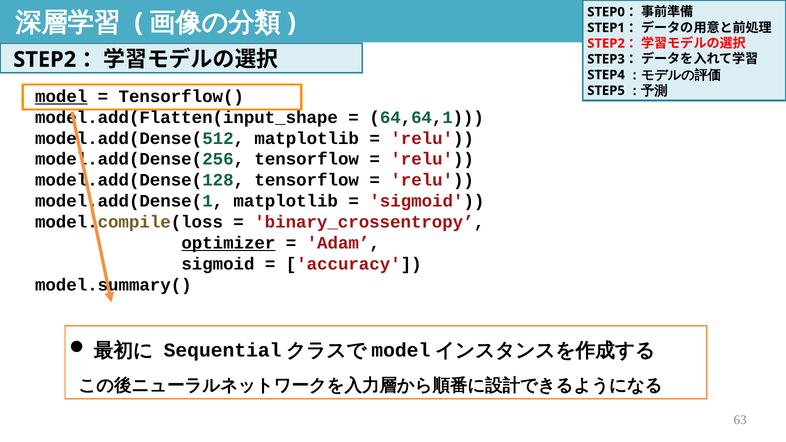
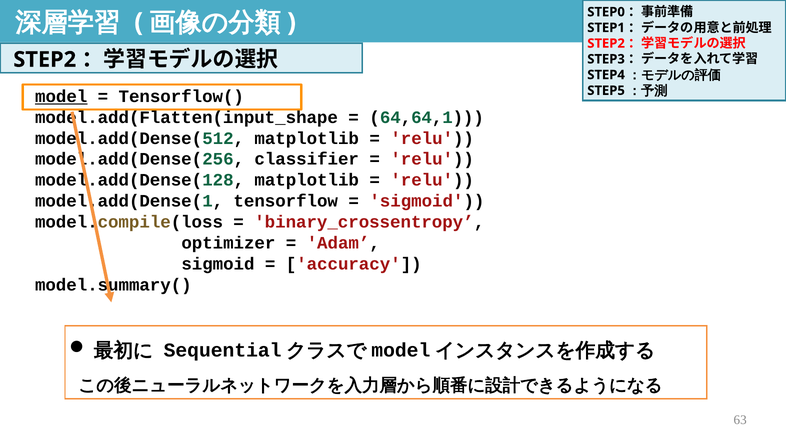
tensorflow: tensorflow -> classifier (307, 159)
tensorflow: tensorflow -> matplotlib (307, 180)
matplotlib: matplotlib -> tensorflow (286, 201)
optimizer underline: present -> none (228, 243)
